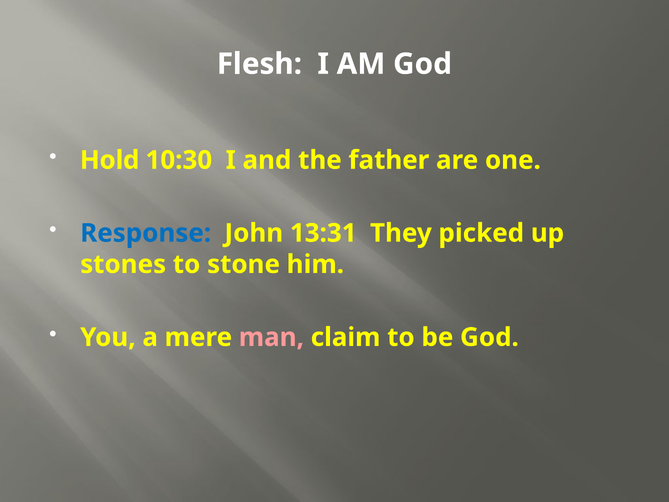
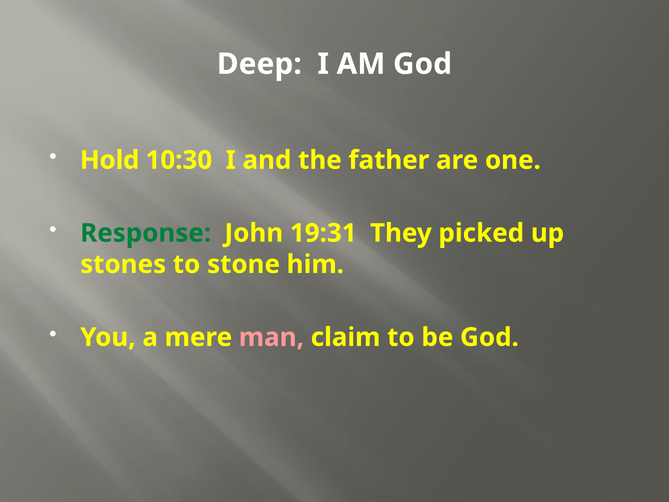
Flesh: Flesh -> Deep (259, 64)
Response colour: blue -> green (146, 233)
13:31: 13:31 -> 19:31 (323, 233)
